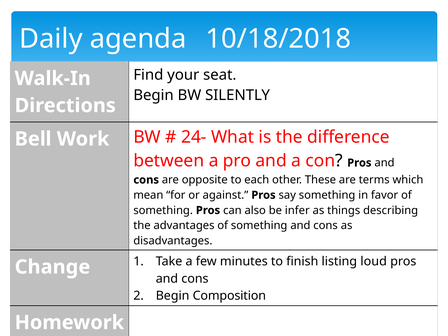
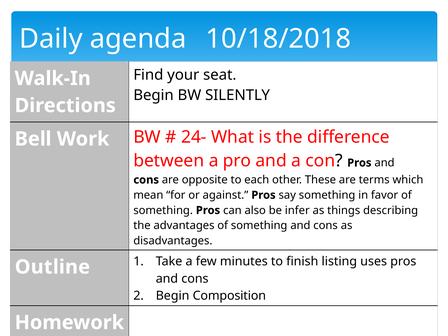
Change: Change -> Outline (52, 267)
loud: loud -> uses (374, 262)
